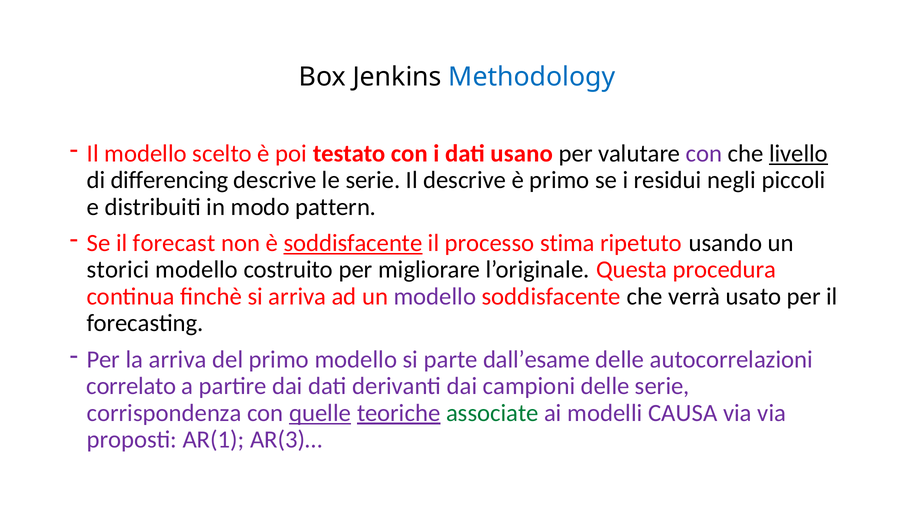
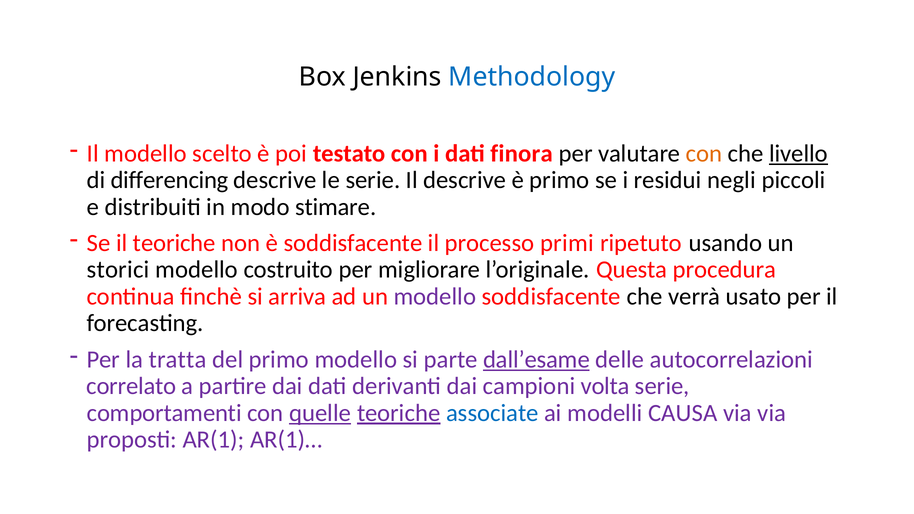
usano: usano -> finora (522, 153)
con colour: purple -> orange (704, 153)
pattern: pattern -> stimare (336, 207)
il forecast: forecast -> teoriche (174, 243)
soddisfacente underline: present -> none (353, 243)
stima: stima -> primi (567, 243)
la arriva: arriva -> tratta (178, 360)
dall’esame underline: none -> present (536, 360)
campioni delle: delle -> volta (605, 386)
corrispondenza: corrispondenza -> comportamenti (164, 413)
associate colour: green -> blue (492, 413)
AR(3)…: AR(3)… -> AR(1)… (286, 440)
